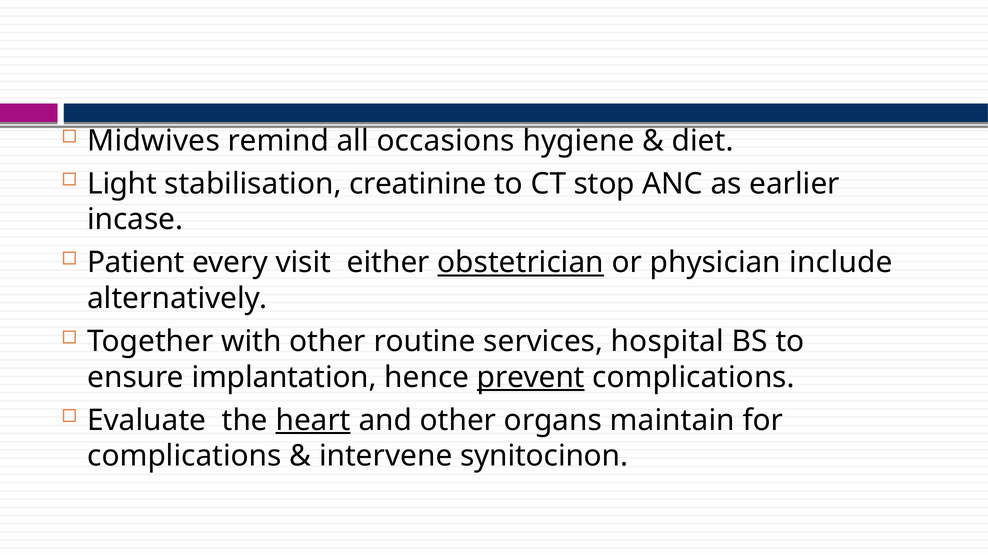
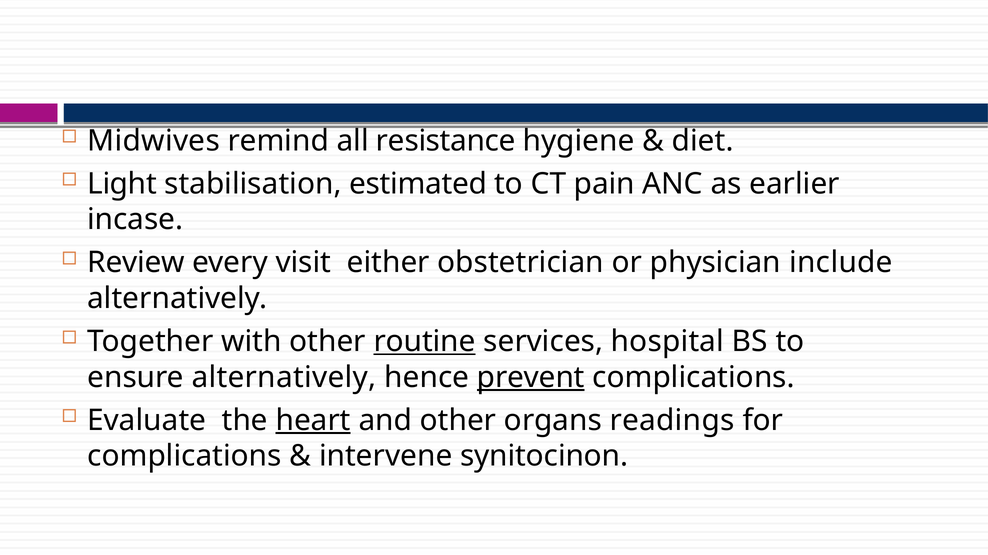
occasions: occasions -> resistance (446, 141)
creatinine: creatinine -> estimated (418, 184)
stop: stop -> pain (604, 184)
Patient: Patient -> Review (136, 263)
obstetrician underline: present -> none (521, 263)
routine underline: none -> present (425, 342)
ensure implantation: implantation -> alternatively (284, 378)
maintain: maintain -> readings (672, 421)
